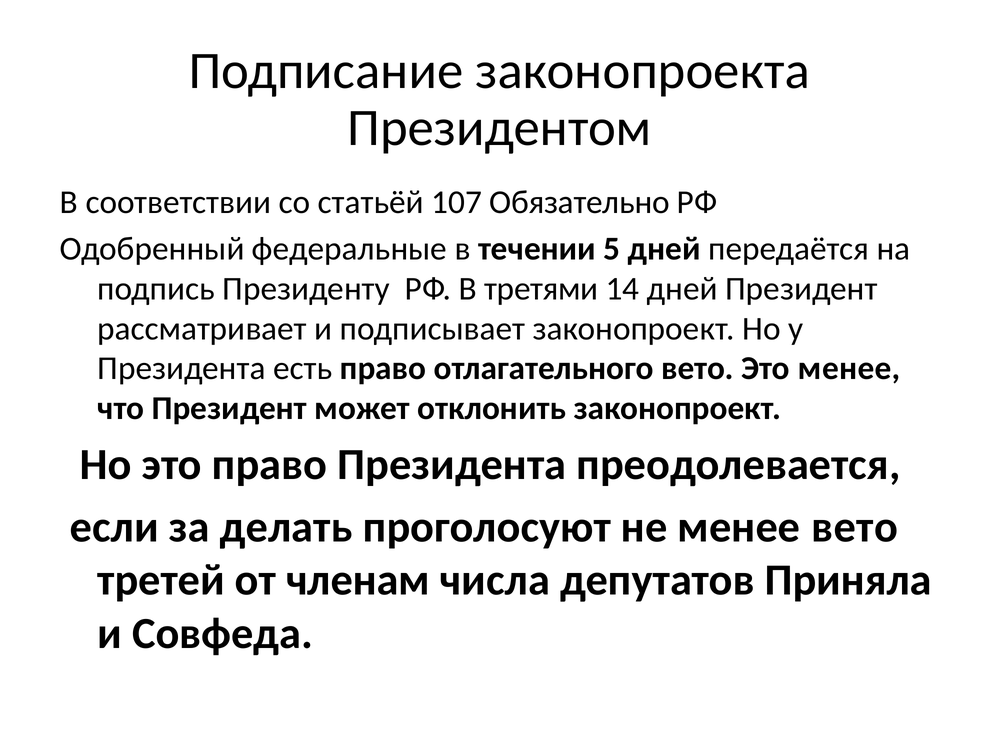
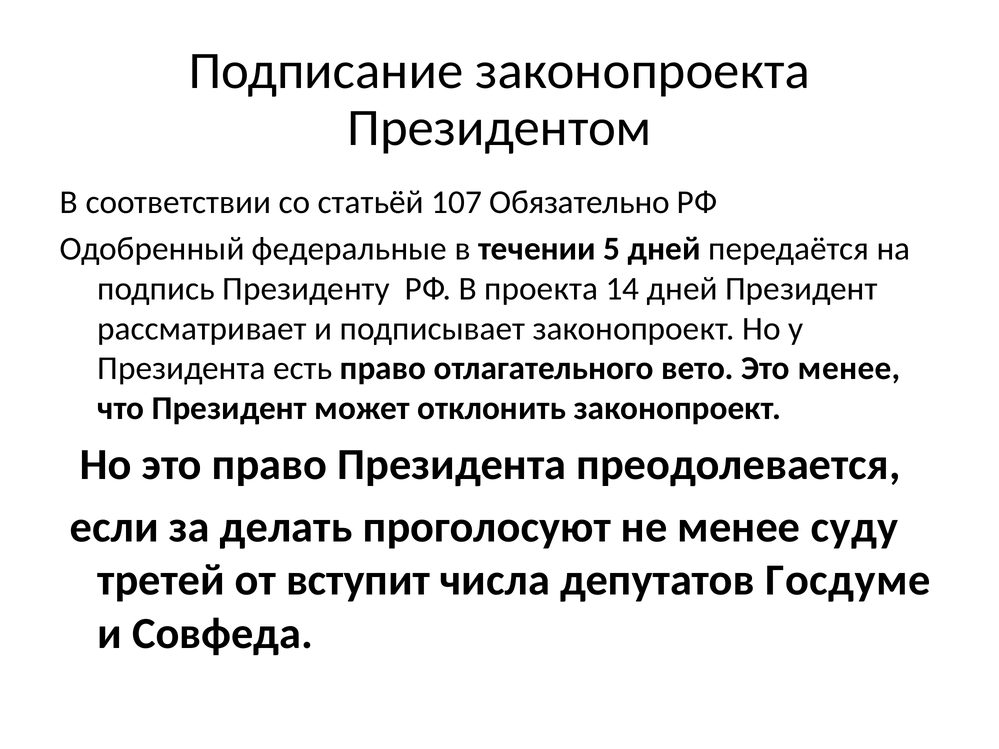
третями: третями -> проекта (541, 289)
менее вето: вето -> суду (855, 527)
членам: членам -> вступит (358, 580)
Приняла: Приняла -> Госдуме (848, 580)
